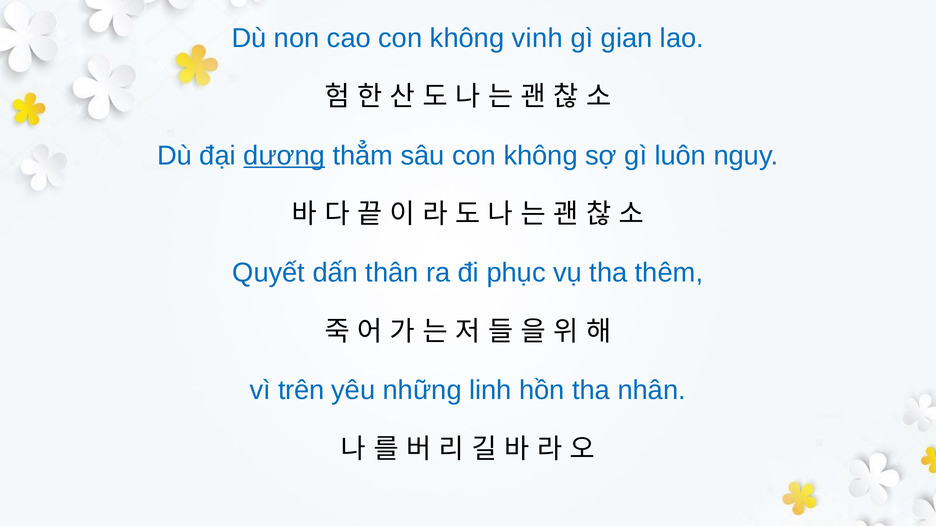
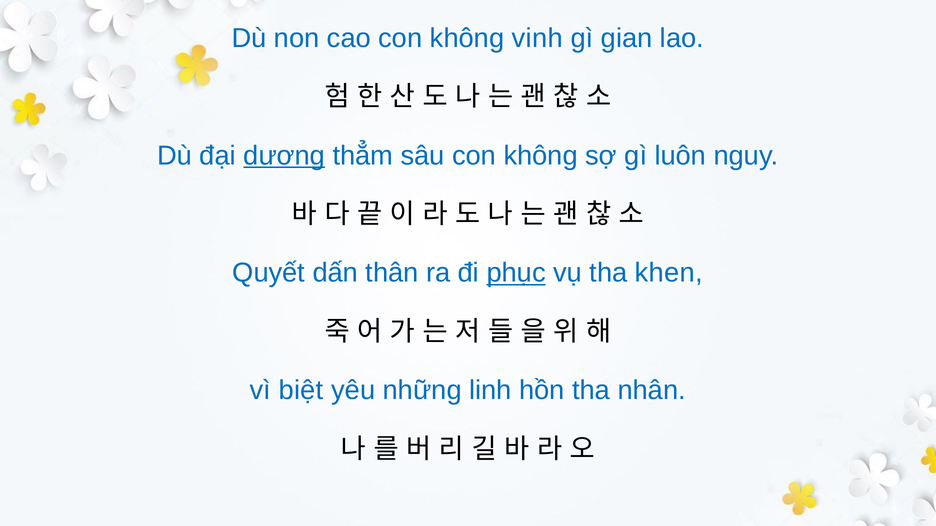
phục underline: none -> present (516, 273)
thêm: thêm -> khen (669, 273)
trên: trên -> biệt (301, 391)
